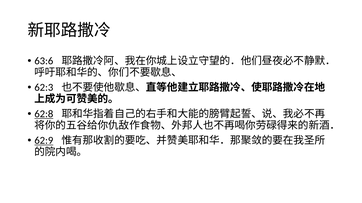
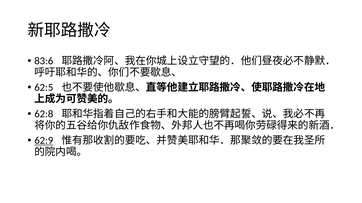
63:6: 63:6 -> 83:6 (44, 61)
62:3: 62:3 -> 62:5 (44, 88)
62:8 underline: present -> none (44, 114)
